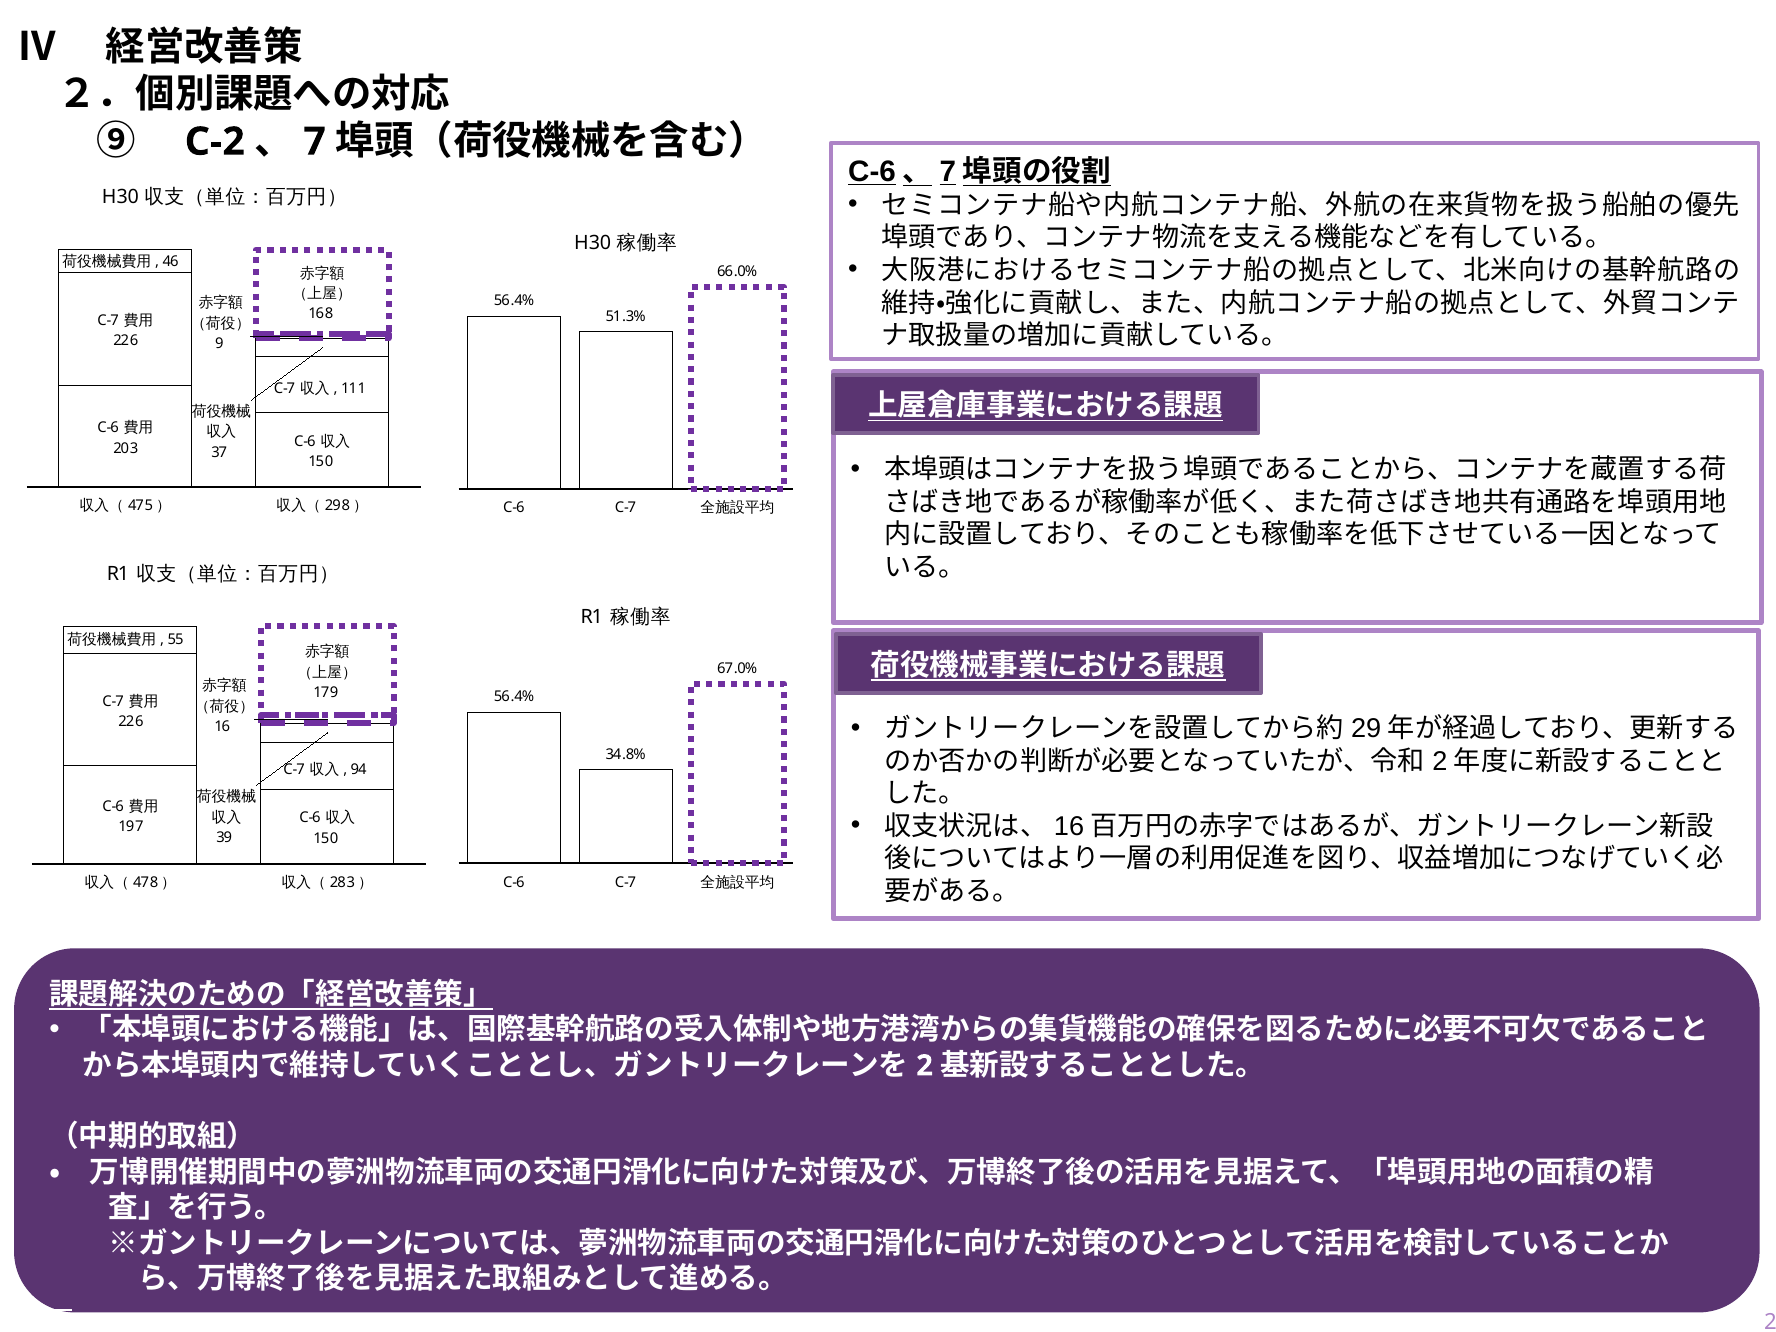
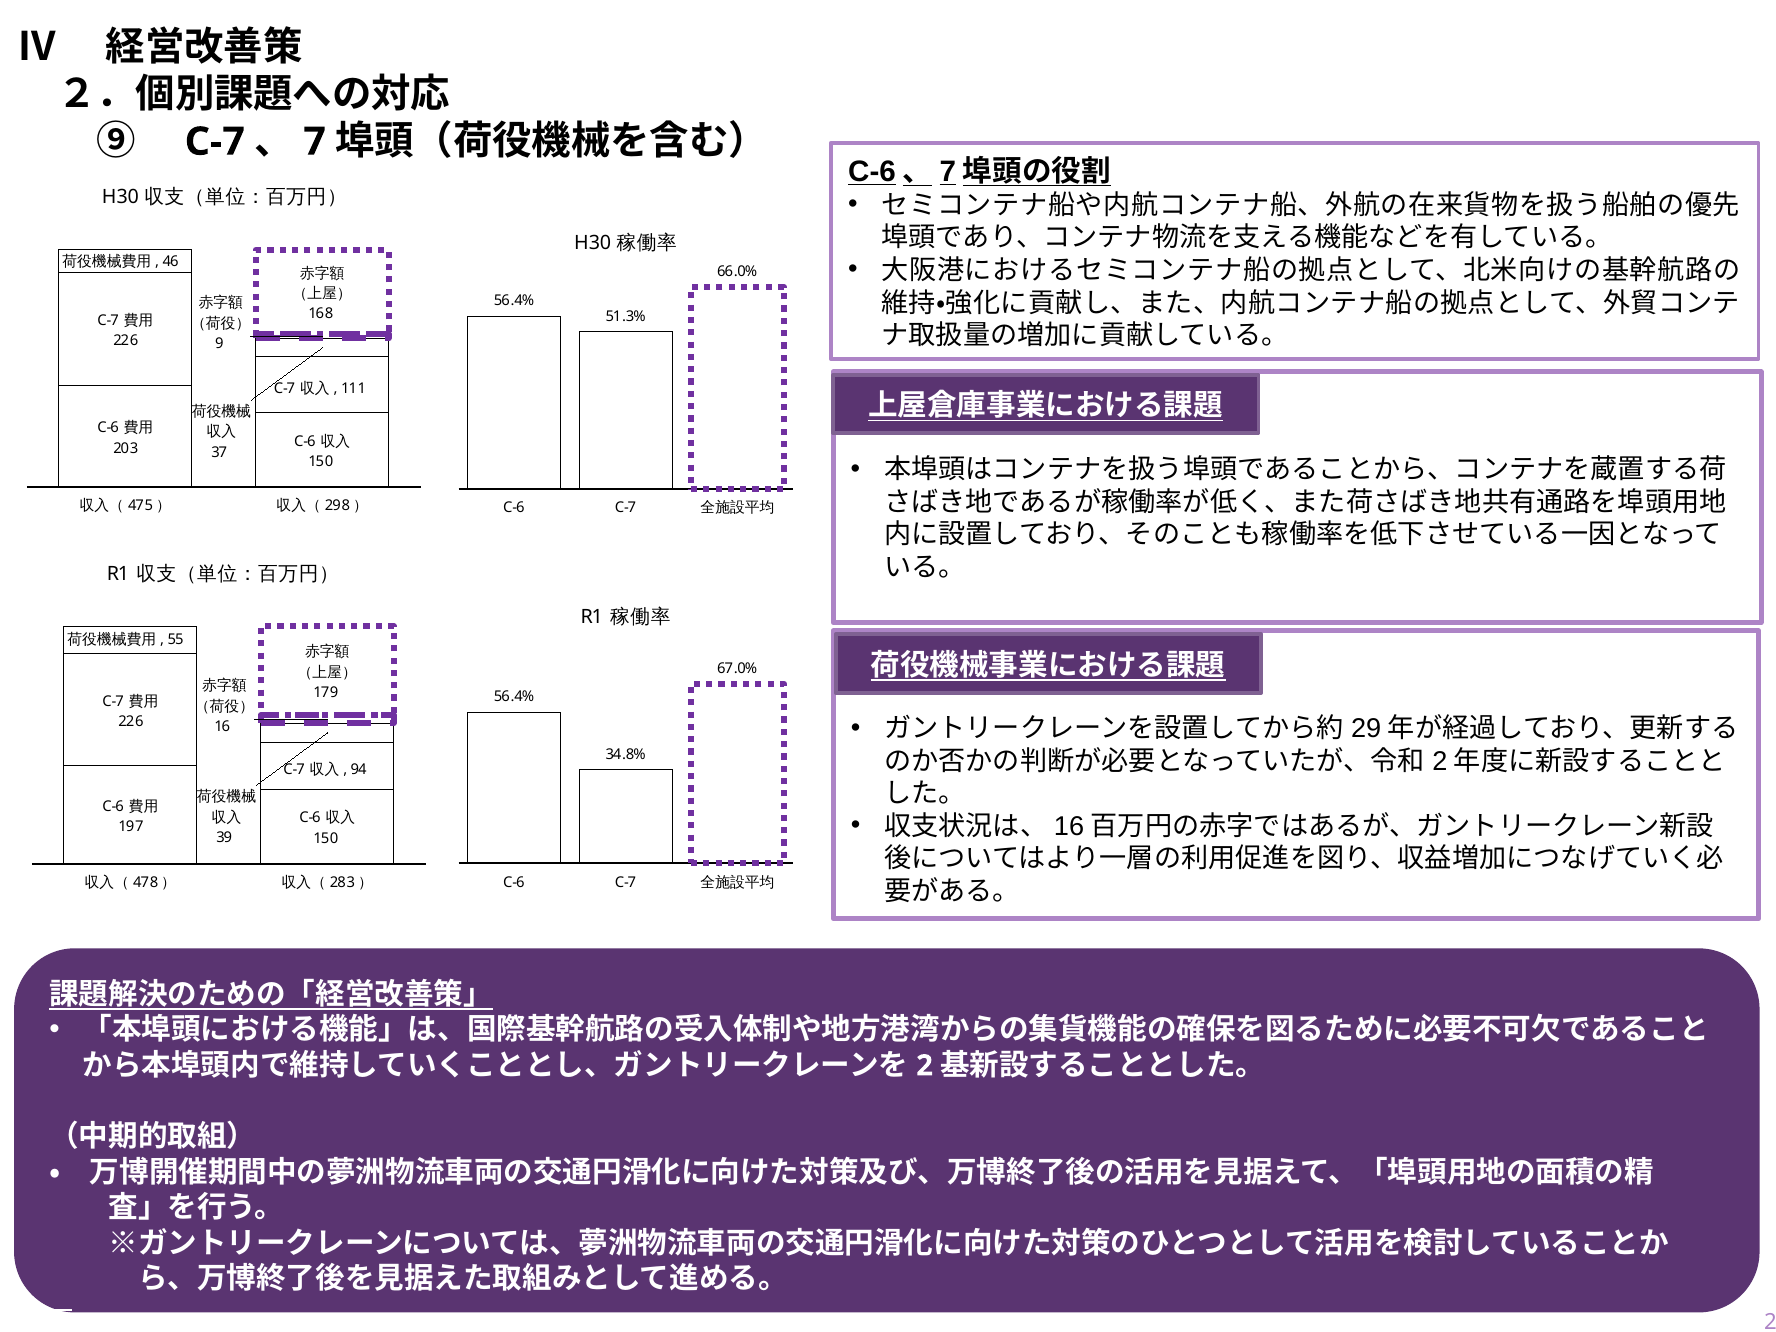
⑨ C-2: C-2 -> C-7 (215, 142)
